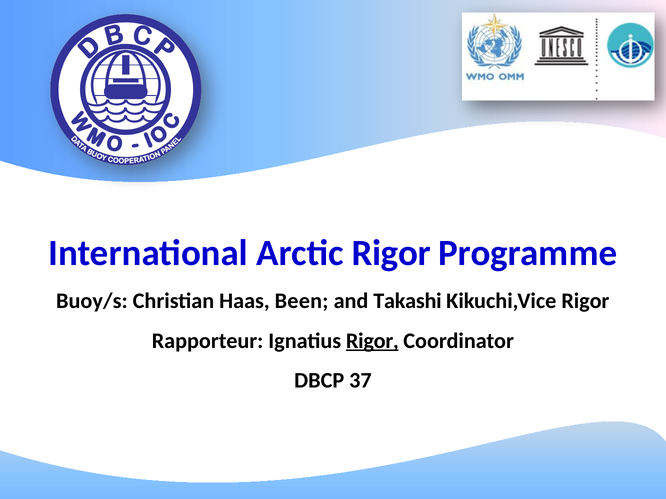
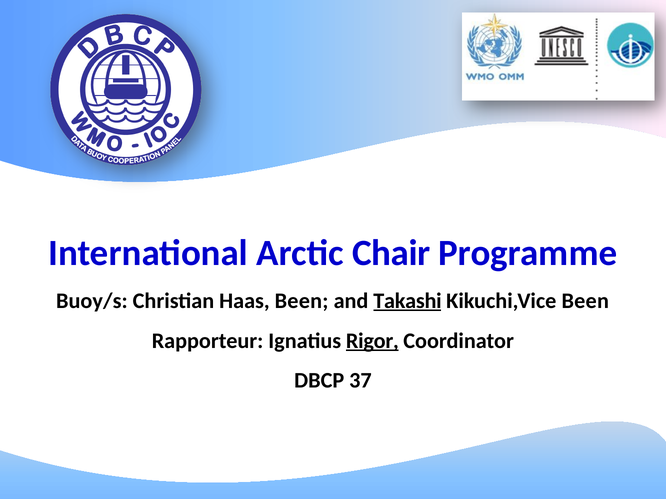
Arctic Rigor: Rigor -> Chair (391, 253)
Takashi underline: none -> present (407, 301)
Kikuchi,Vice Rigor: Rigor -> Been (585, 301)
